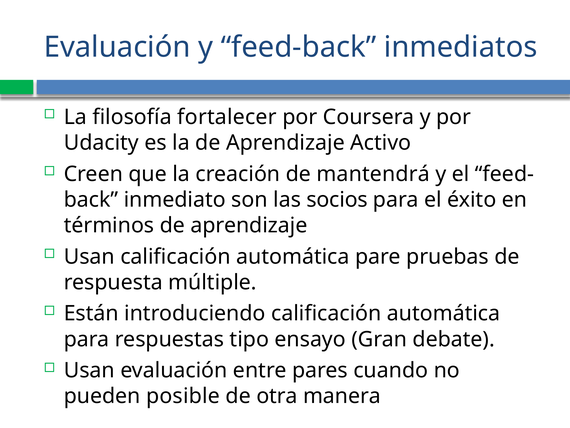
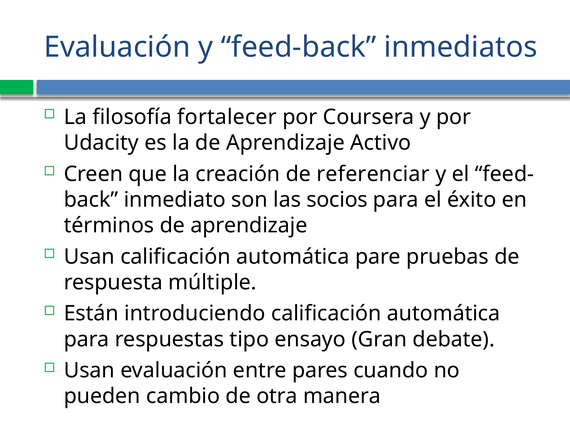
mantendrá: mantendrá -> referenciar (373, 174)
posible: posible -> cambio (183, 396)
